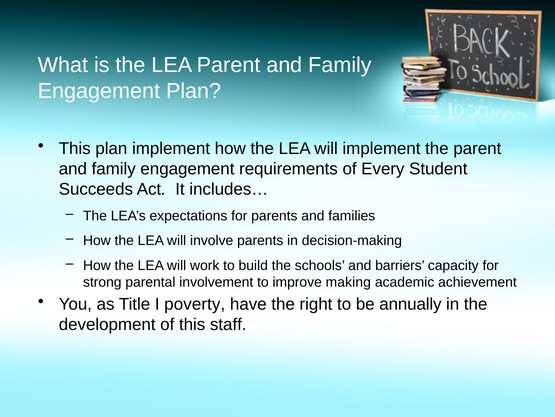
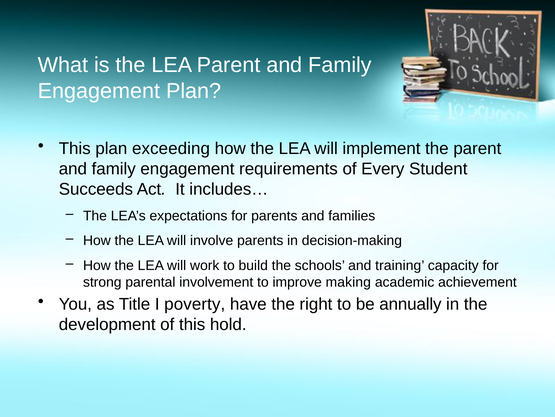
plan implement: implement -> exceeding (171, 148)
barriers: barriers -> training (400, 265)
staff: staff -> hold (228, 324)
